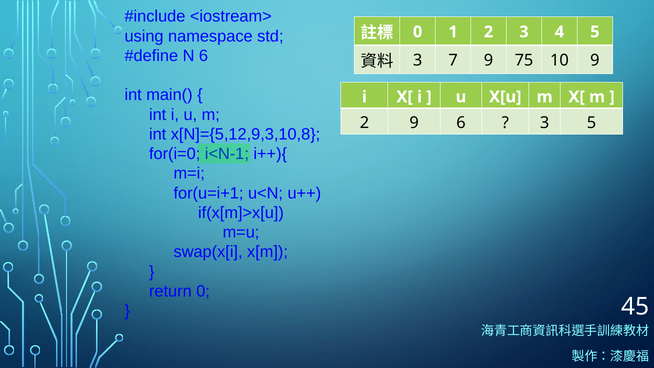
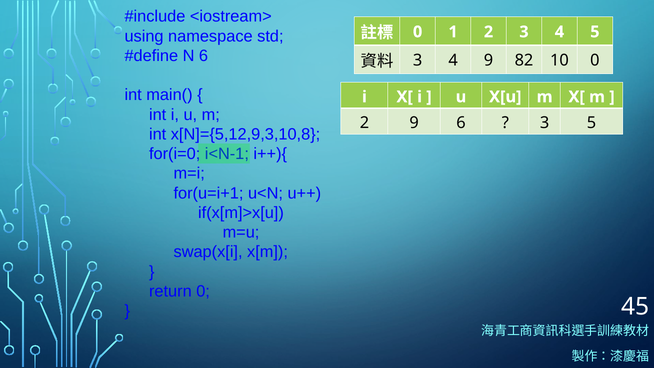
7: 7 -> 4 (453, 61)
75: 75 -> 82 (524, 61)
10 9: 9 -> 0 (595, 61)
